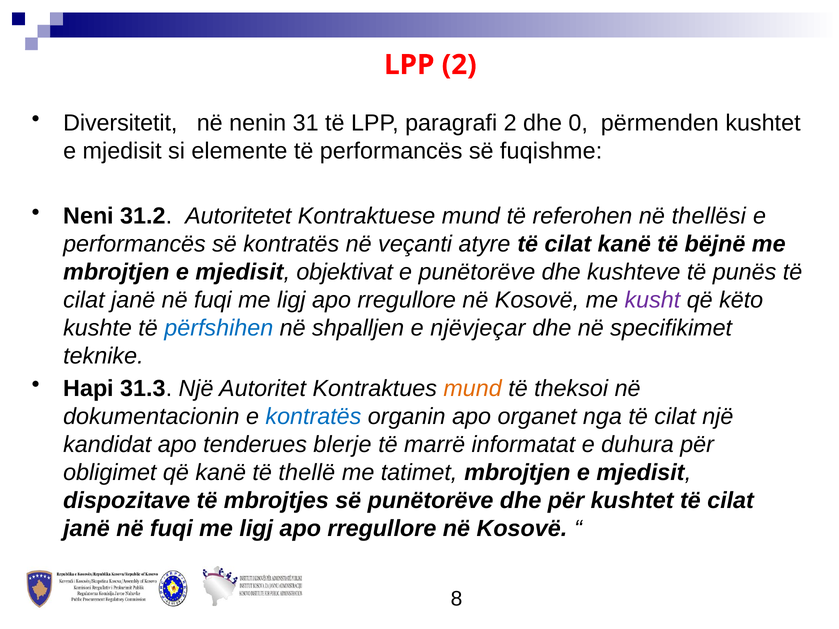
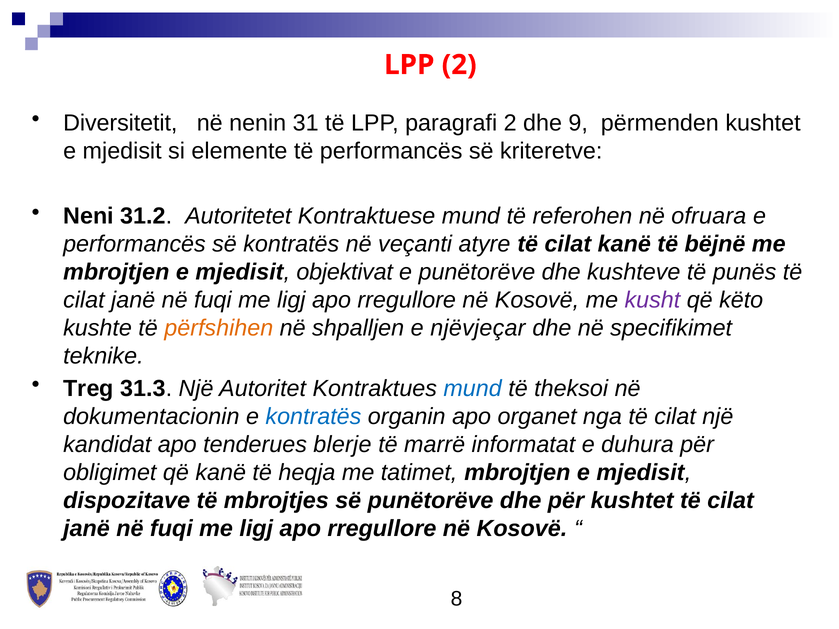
0: 0 -> 9 (578, 123)
fuqishme: fuqishme -> kriteretve (551, 151)
thellësi: thellësi -> ofruara (709, 216)
përfshihen colour: blue -> orange (219, 328)
Hapi: Hapi -> Treg (88, 389)
mund colour: orange -> blue (473, 389)
thellë: thellë -> heqja (307, 473)
